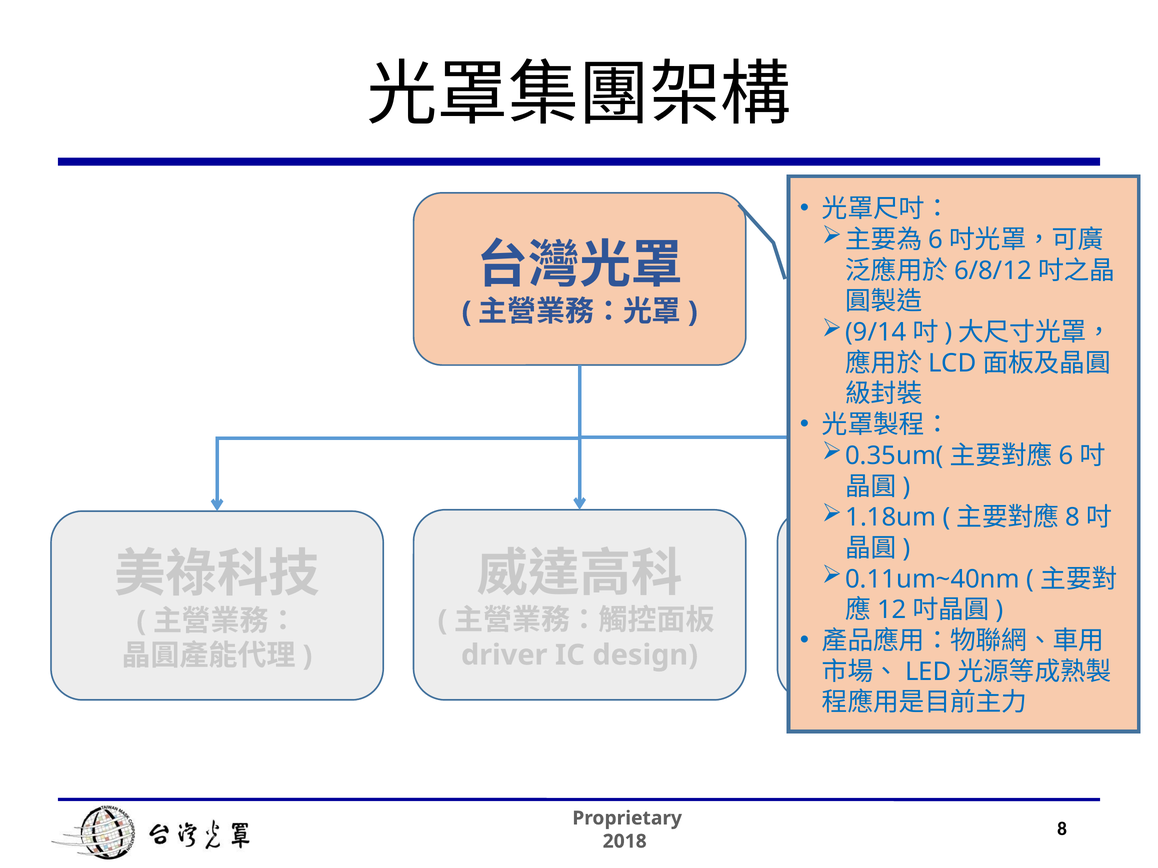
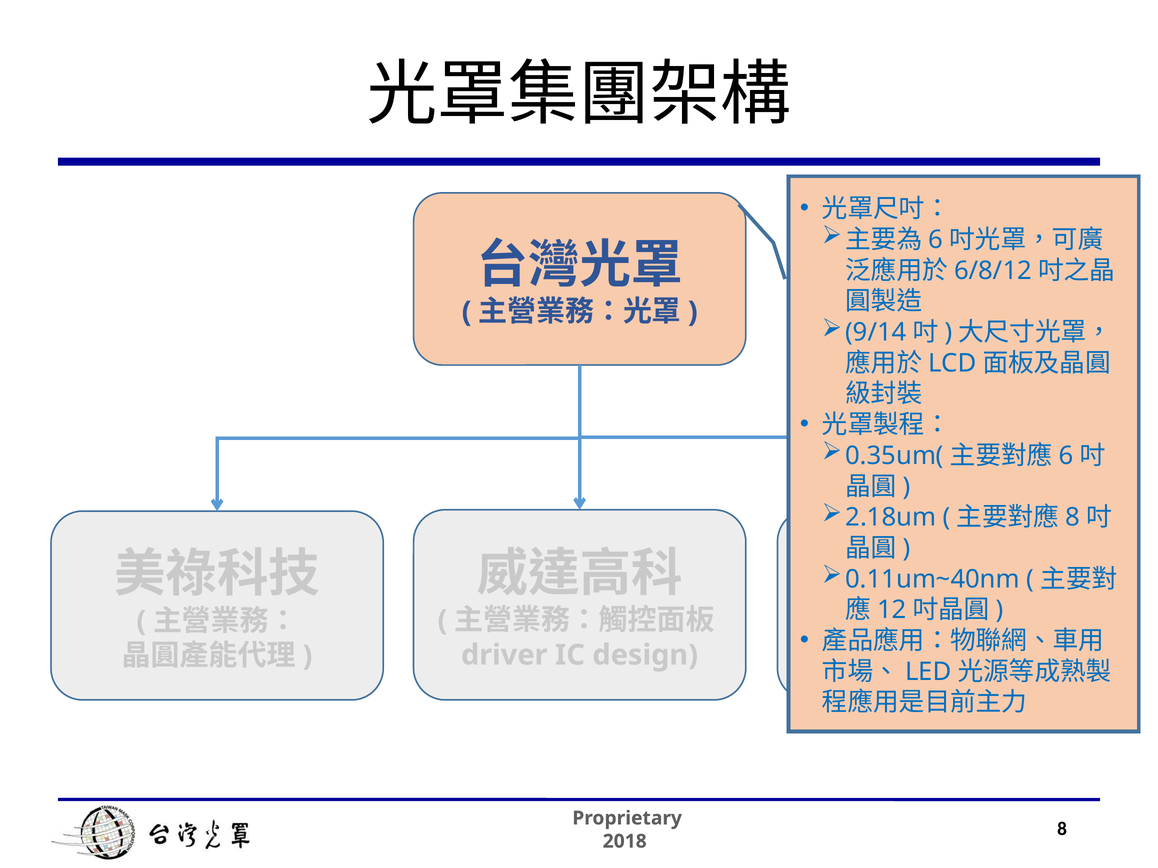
1.18um: 1.18um -> 2.18um (891, 518)
